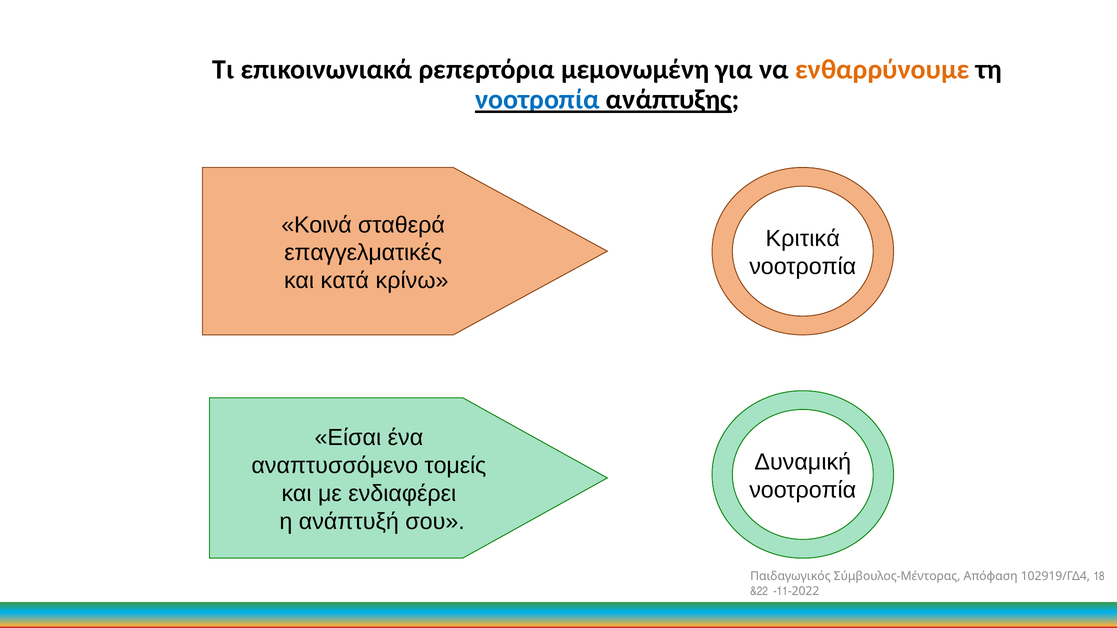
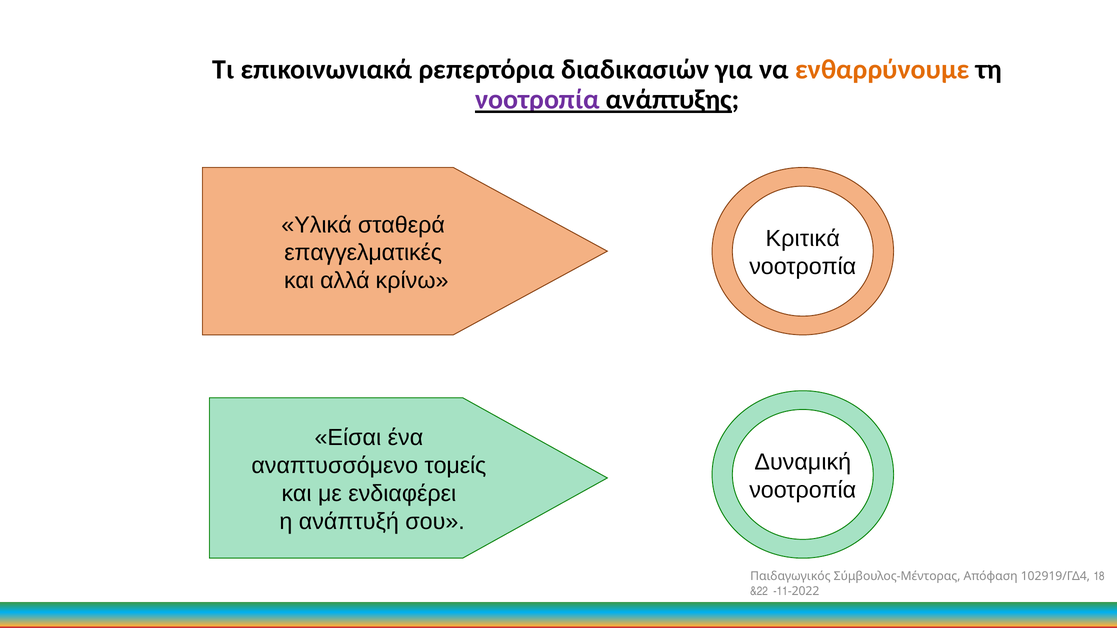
μεμονωμένη: μεμονωμένη -> διαδικασιών (635, 70)
νοοτροπία colour: blue -> purple (537, 100)
Κοινά: Κοινά -> Υλικά (316, 225)
κατά: κατά -> αλλά (345, 281)
